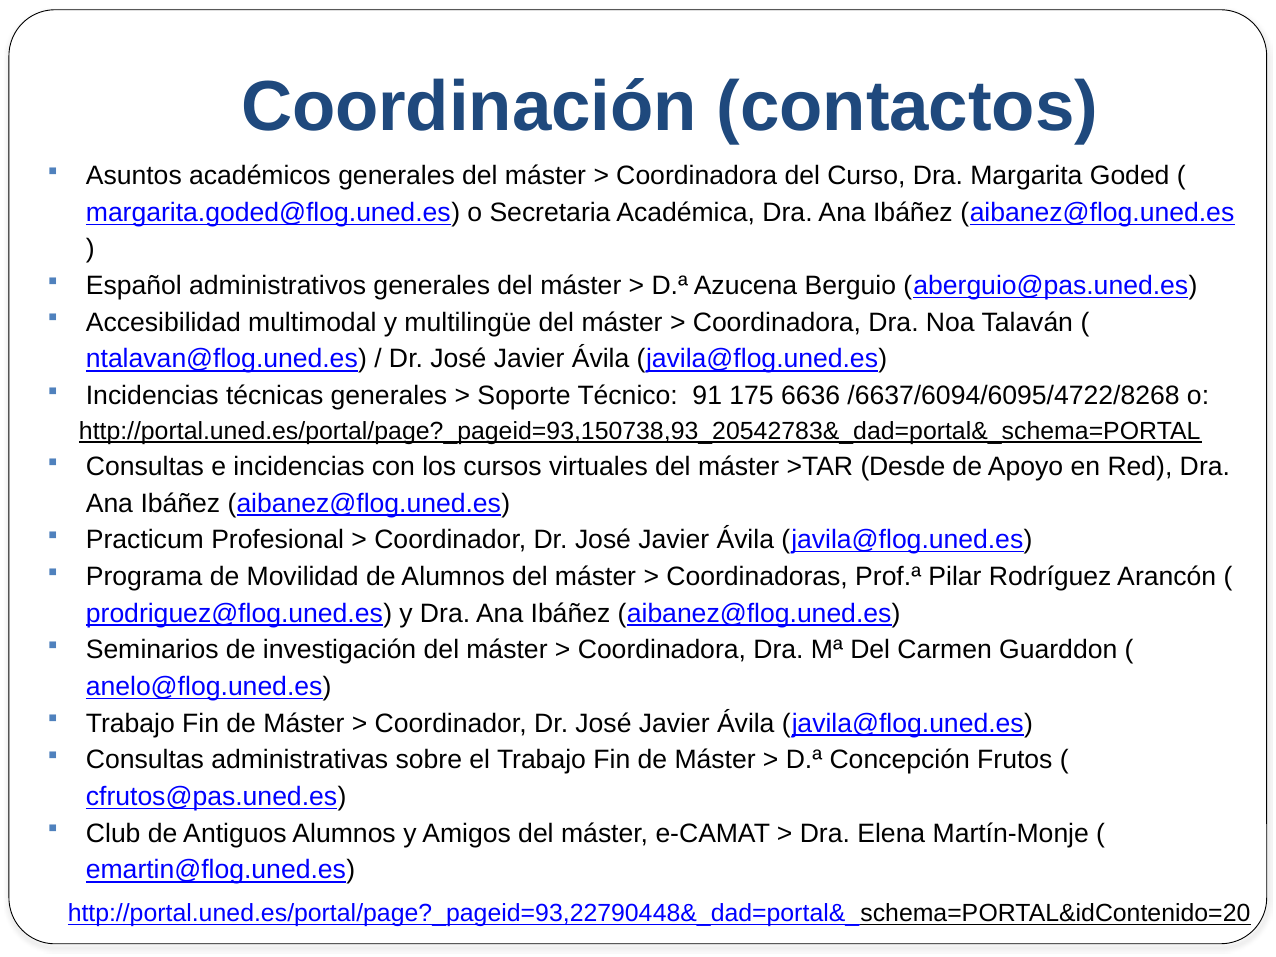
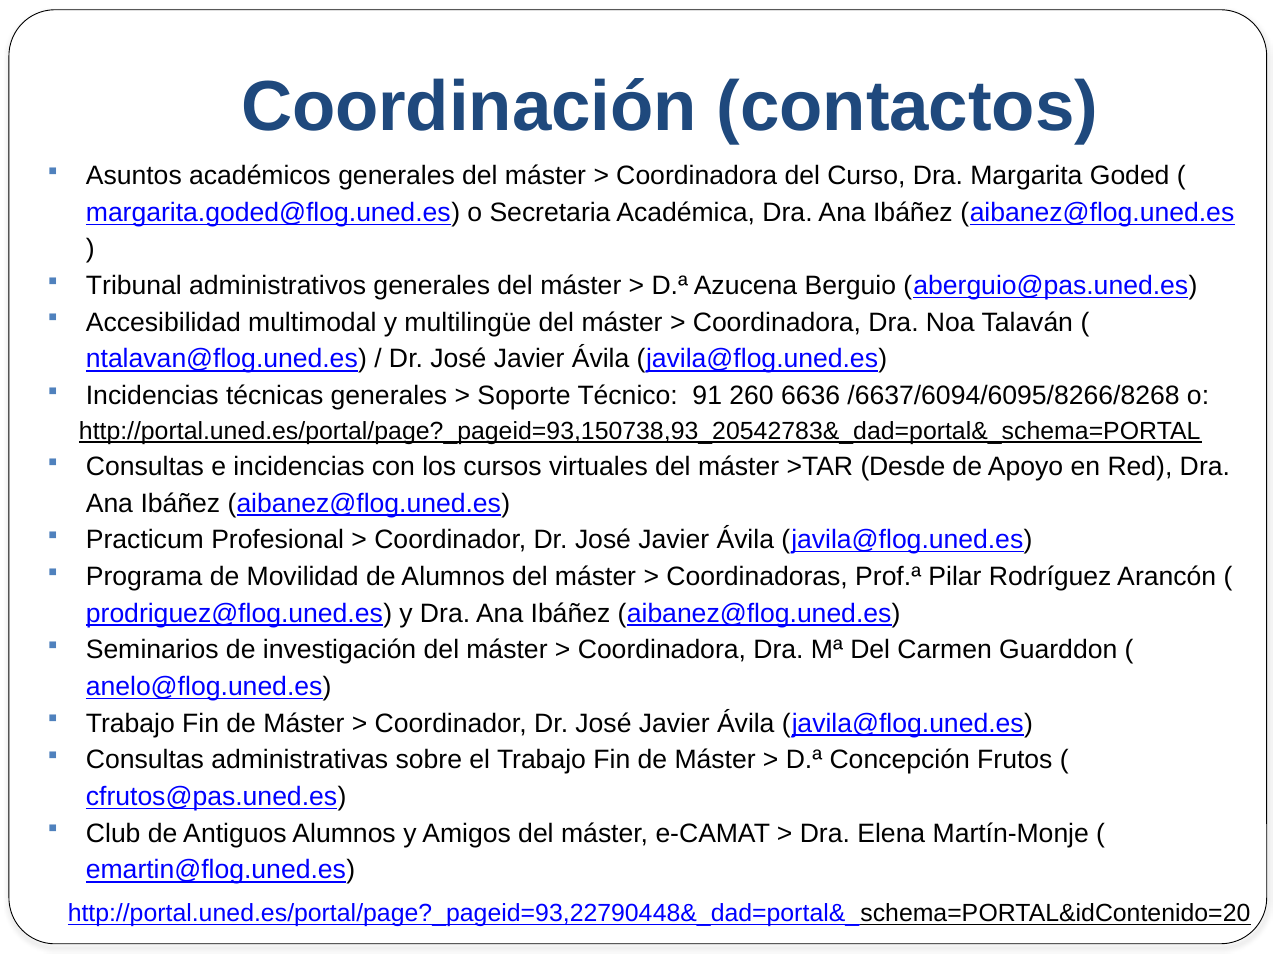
Español: Español -> Tribunal (134, 286)
175: 175 -> 260 (751, 396)
/6637/6094/6095/4722/8268: /6637/6094/6095/4722/8268 -> /6637/6094/6095/8266/8268 (1014, 396)
